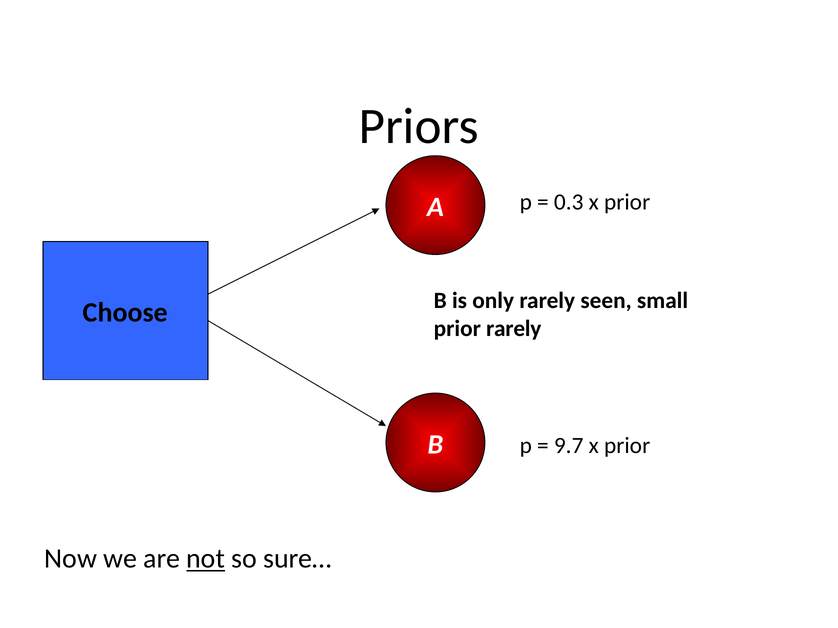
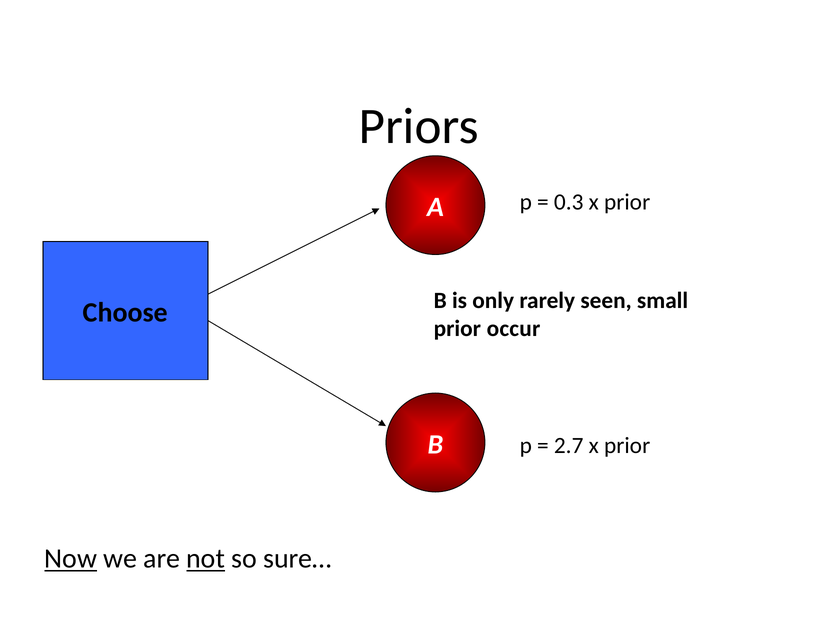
prior rarely: rarely -> occur (513, 329)
9.7: 9.7 -> 2.7 (569, 446)
Now underline: none -> present (71, 559)
